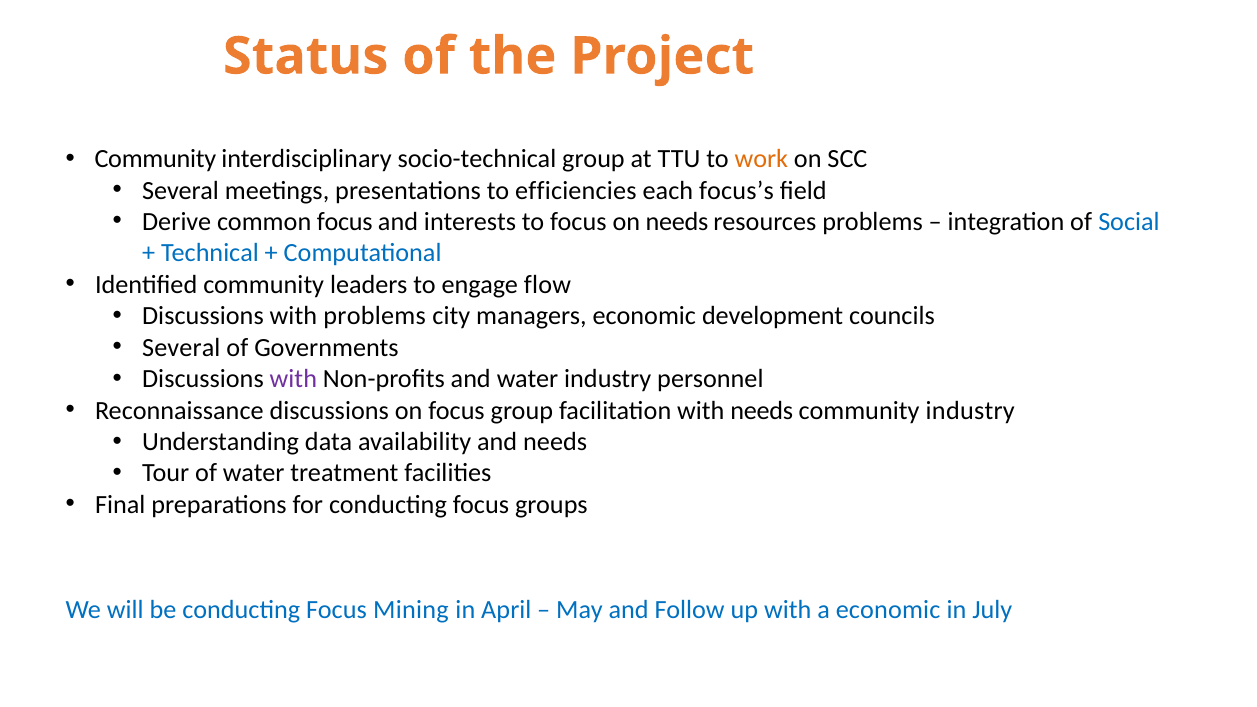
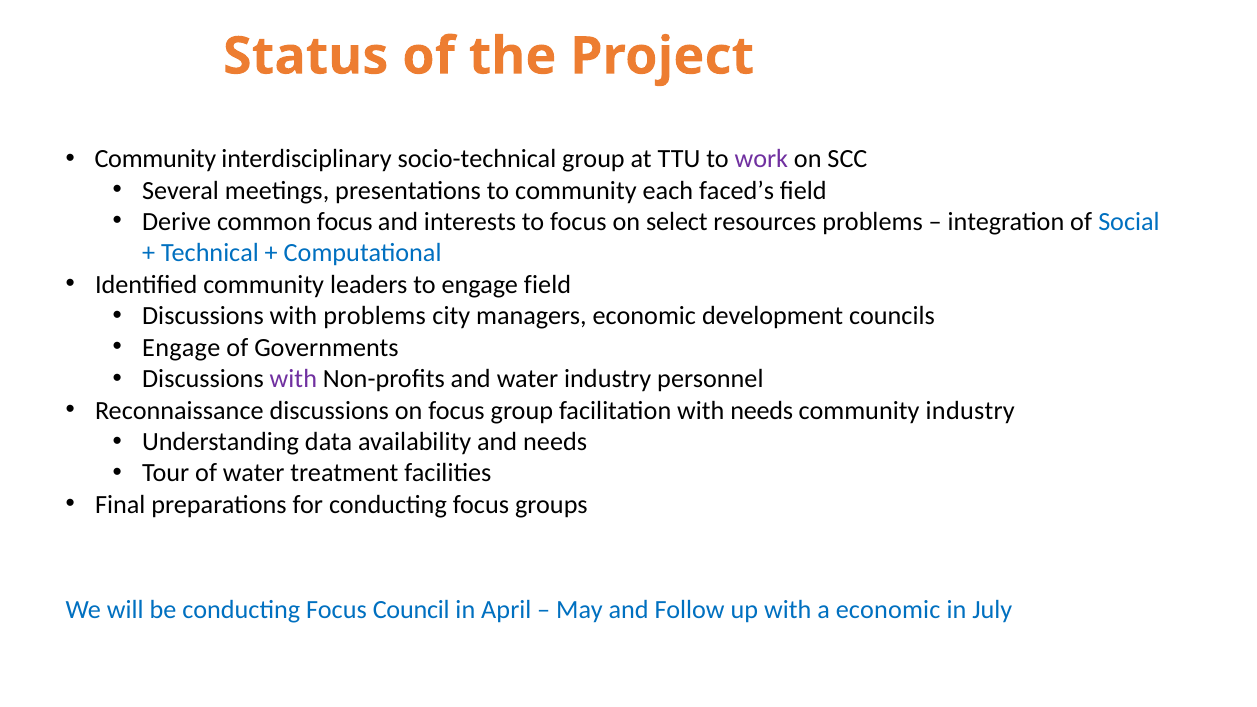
work colour: orange -> purple (761, 159)
to efficiencies: efficiencies -> community (576, 190)
focus’s: focus’s -> faced’s (737, 190)
on needs: needs -> select (677, 222)
engage flow: flow -> field (548, 285)
Several: Several -> Engage (181, 348)
Mining: Mining -> Council (411, 610)
